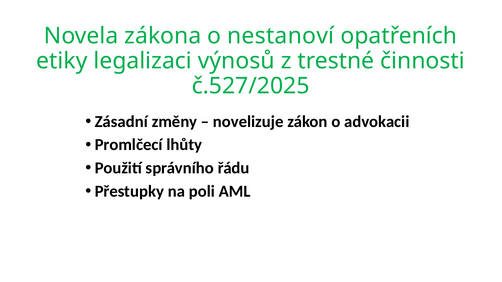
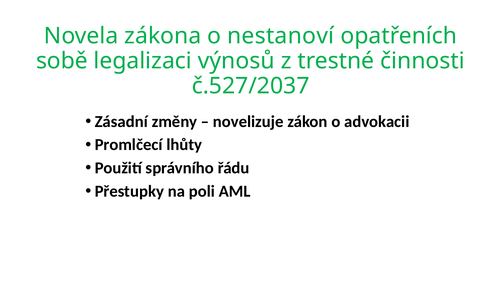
etiky: etiky -> sobě (62, 61)
č.527/2025: č.527/2025 -> č.527/2037 (251, 86)
